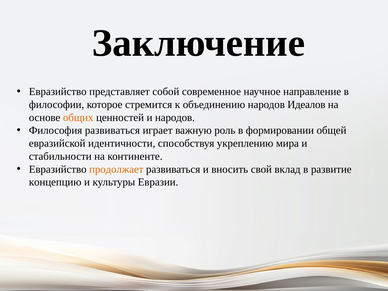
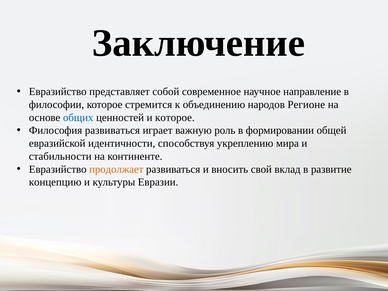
Идеалов: Идеалов -> Регионе (306, 105)
общих colour: orange -> blue (78, 117)
и народов: народов -> которое (175, 117)
